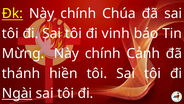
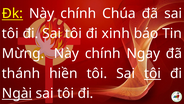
vinh: vinh -> xinh (116, 33)
Cảnh: Cảnh -> Ngay (143, 53)
tôi underline: none -> present (153, 73)
